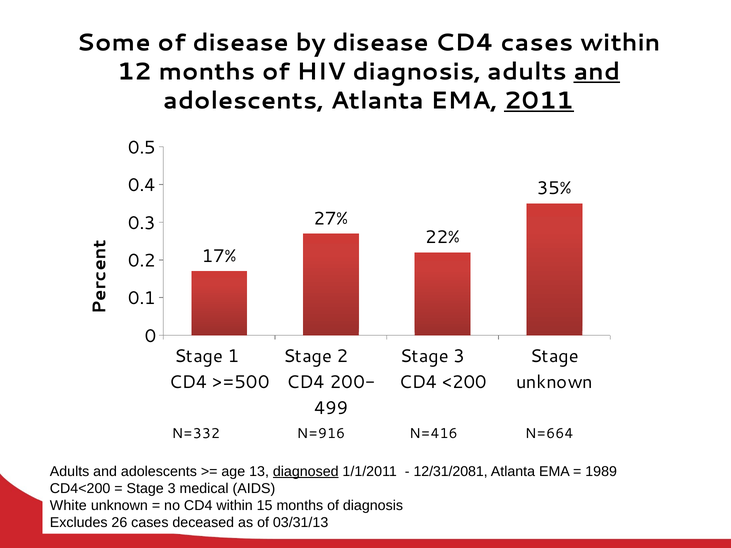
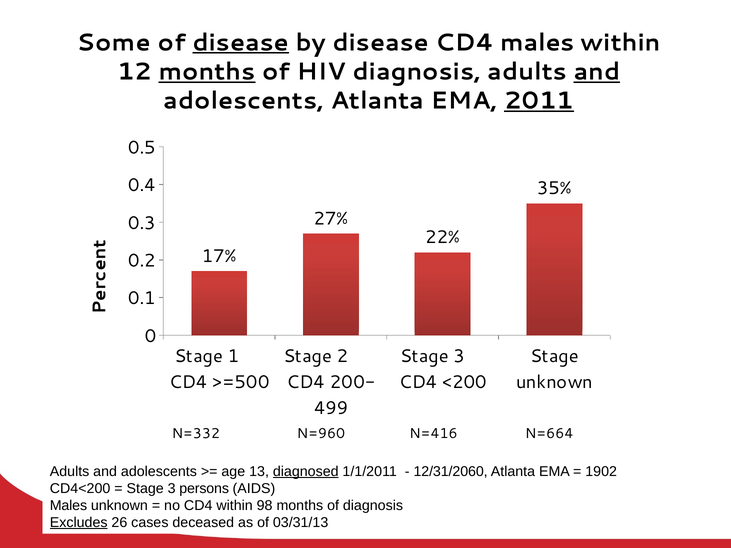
disease underline: none -> present (241, 42)
CD4 cases: cases -> males (537, 42)
months underline: none -> present (207, 72)
N=916: N=916 -> N=960 (321, 434)
12/31/2081: 12/31/2081 -> 12/31/2060 (451, 472)
1989: 1989 -> 1902 (601, 472)
medical: medical -> persons (204, 489)
White: White -> Males (68, 506)
15: 15 -> 98 (265, 506)
Excludes underline: none -> present (79, 523)
